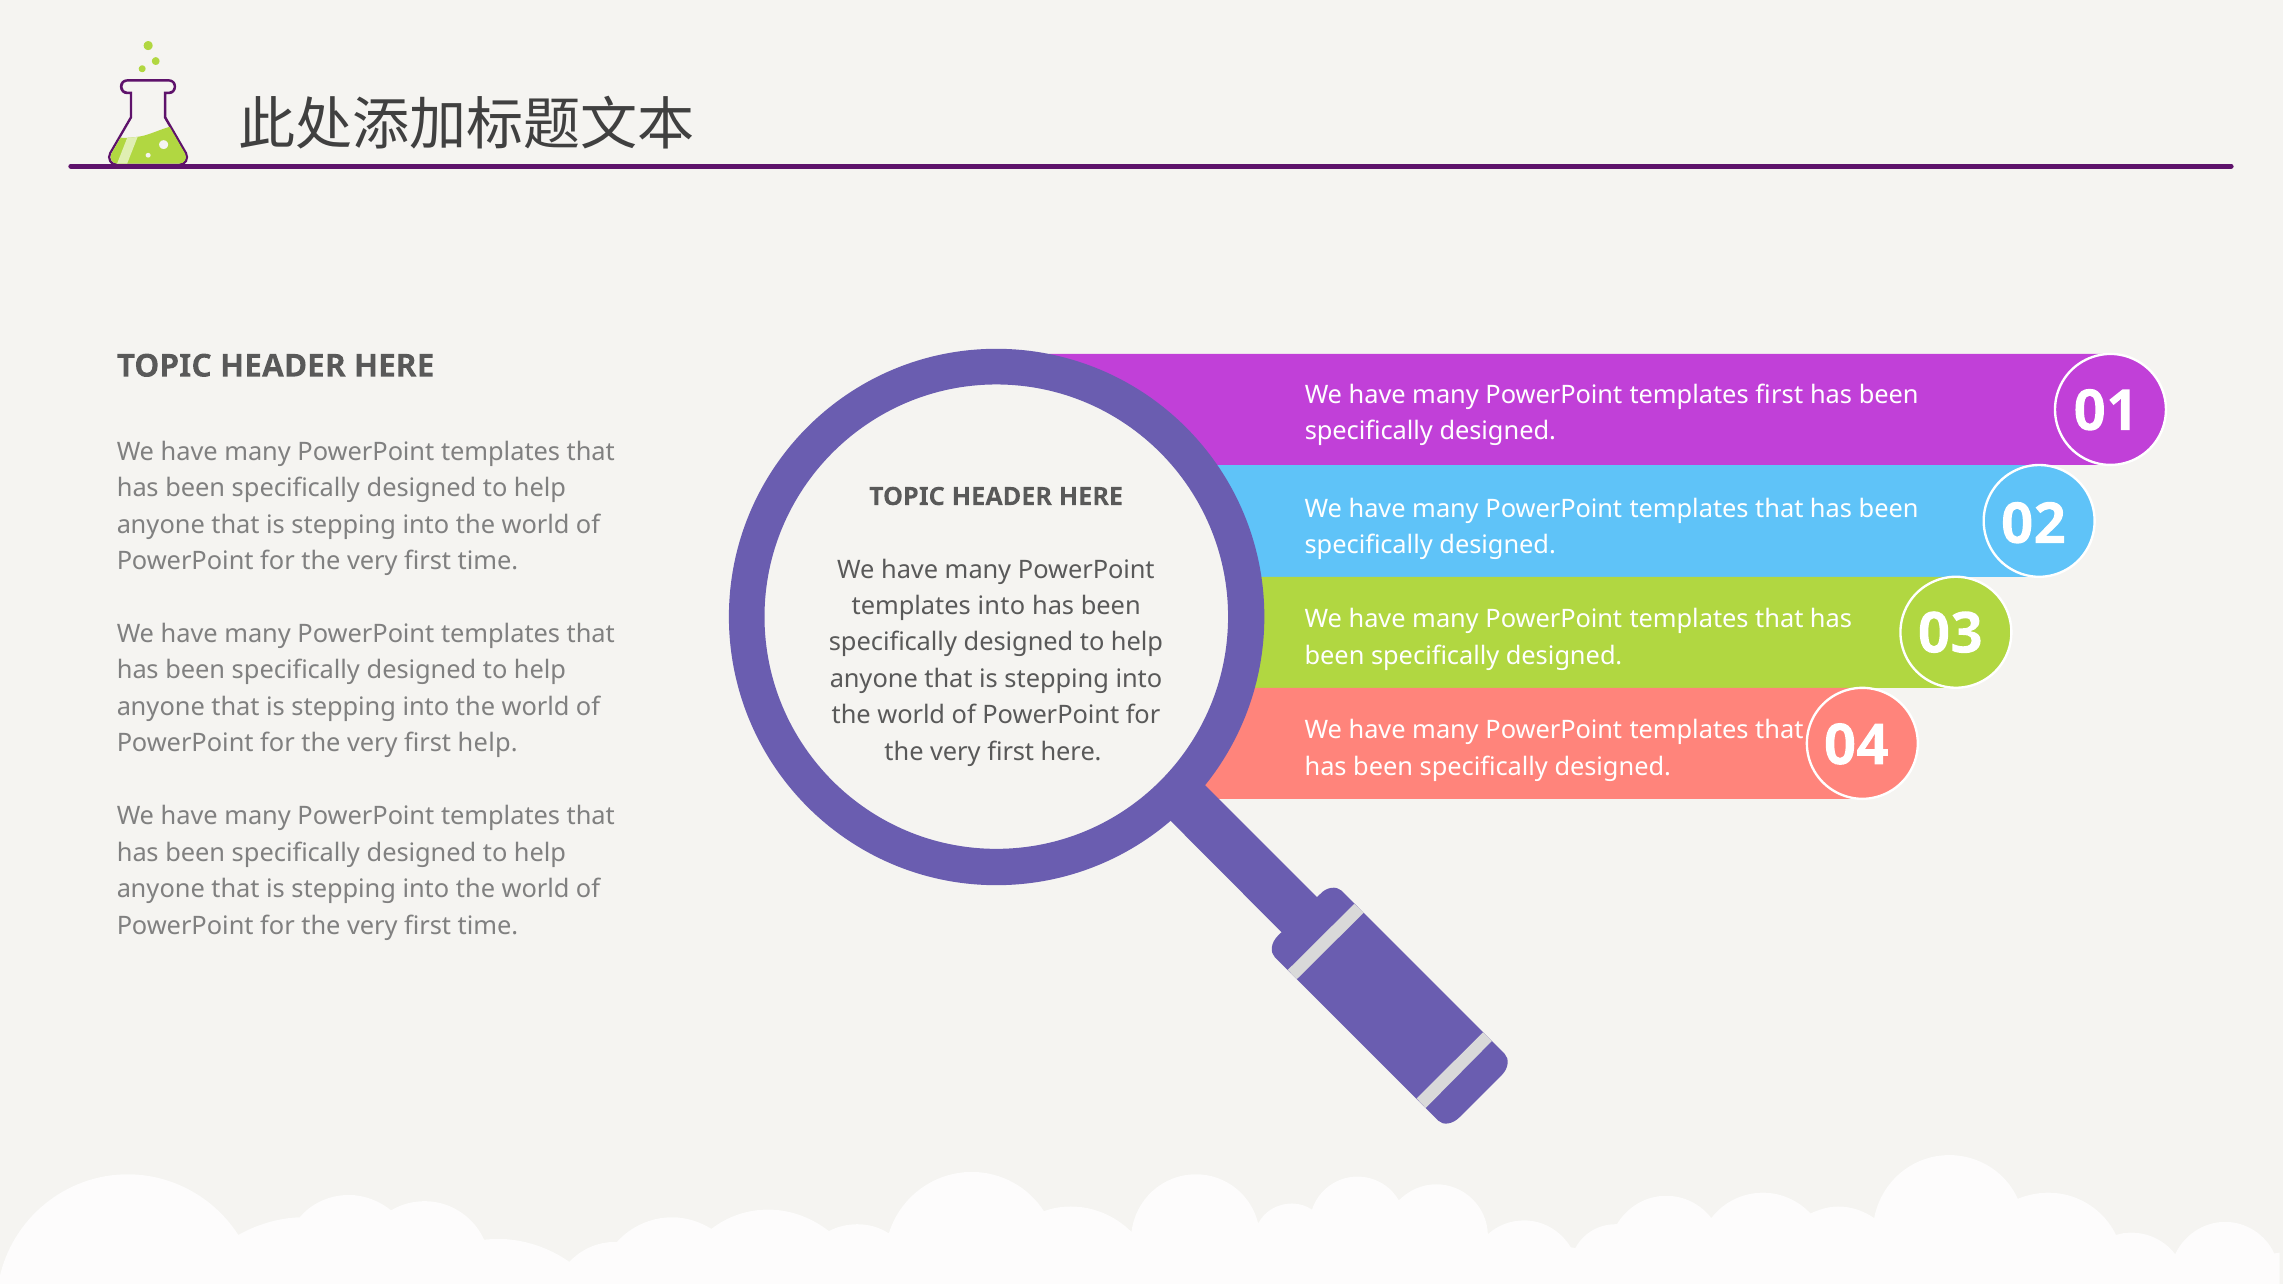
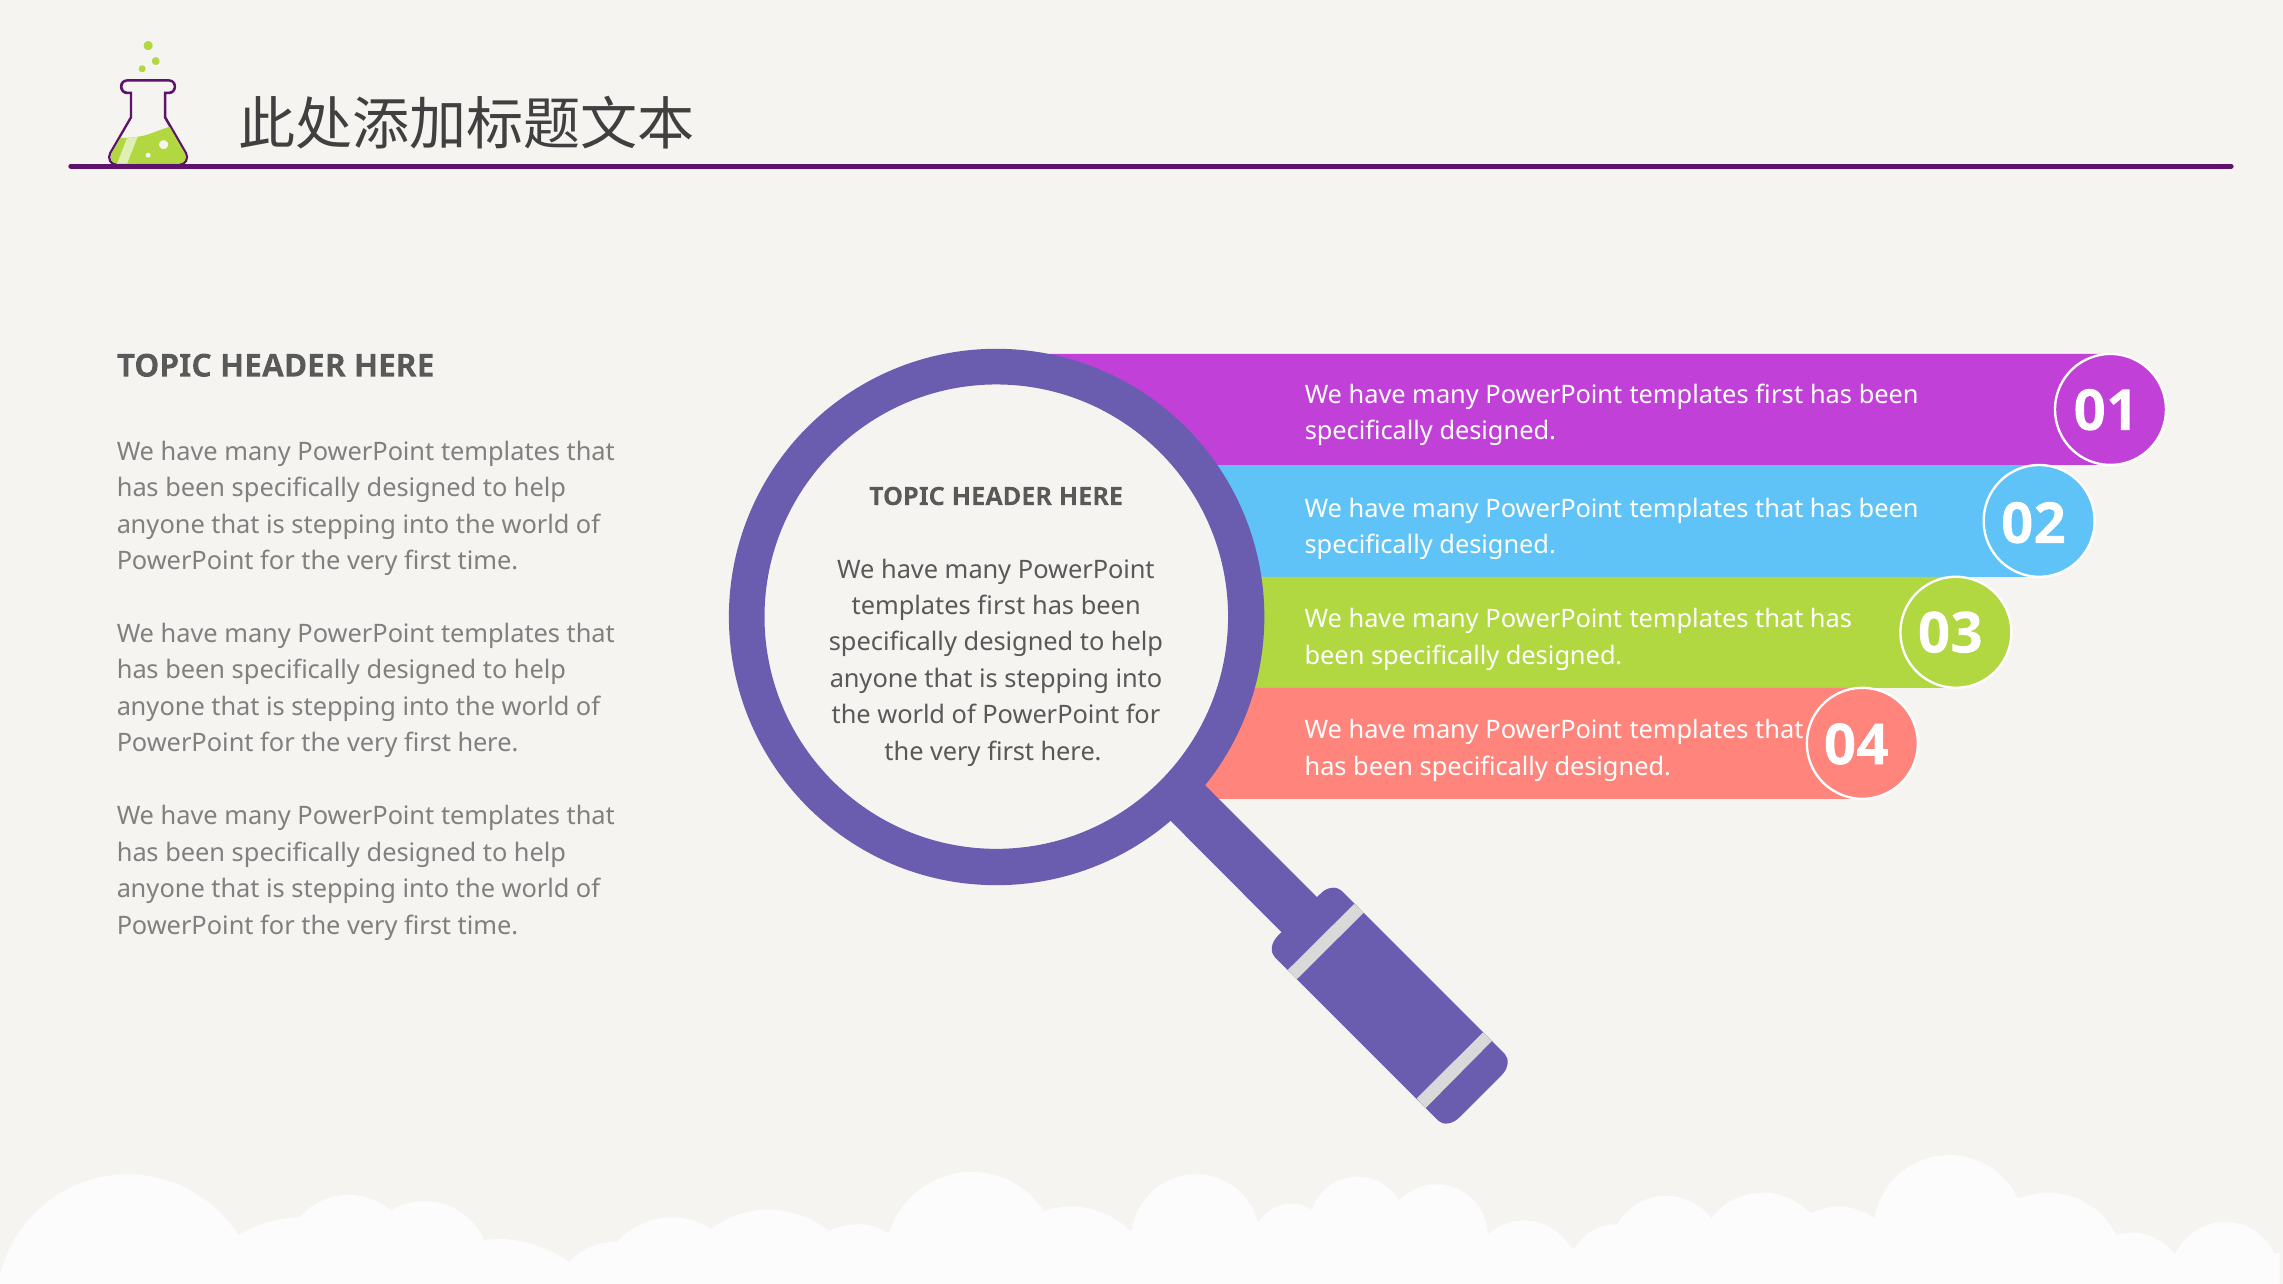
into: into -> first (1001, 606)
help: help -> here (488, 744)
